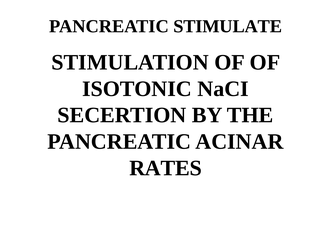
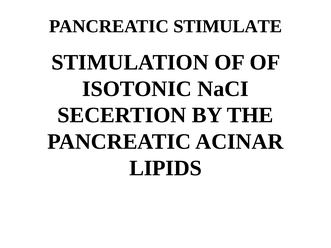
RATES: RATES -> LIPIDS (166, 168)
